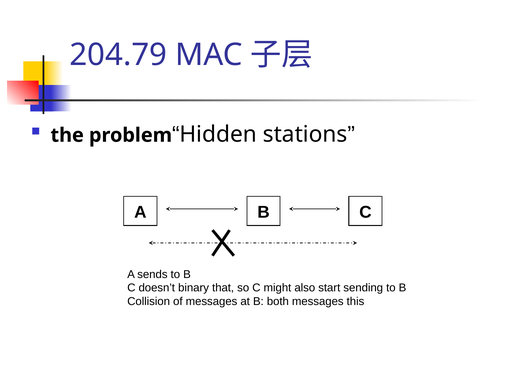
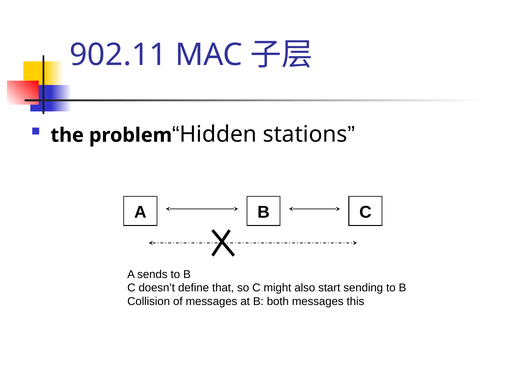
204.79: 204.79 -> 902.11 (118, 55)
binary: binary -> define (194, 288)
